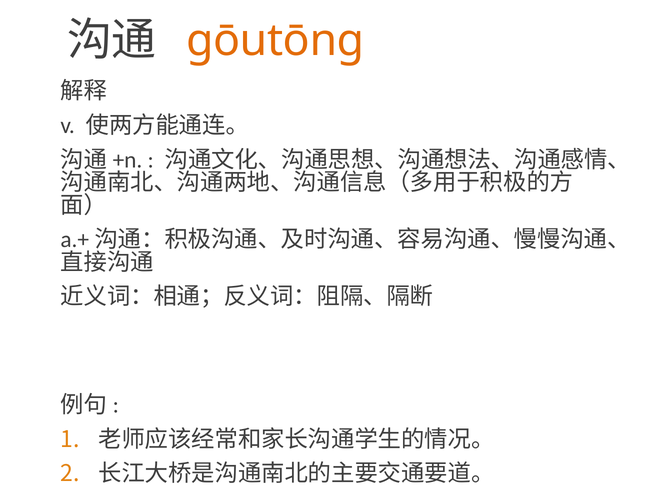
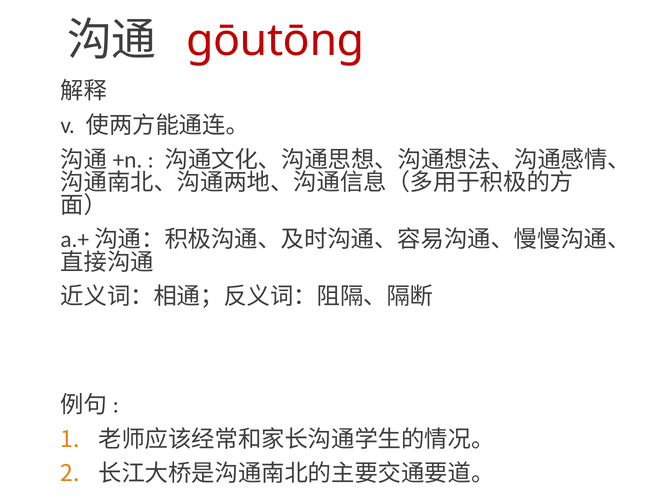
gōutōng colour: orange -> red (275, 40)
